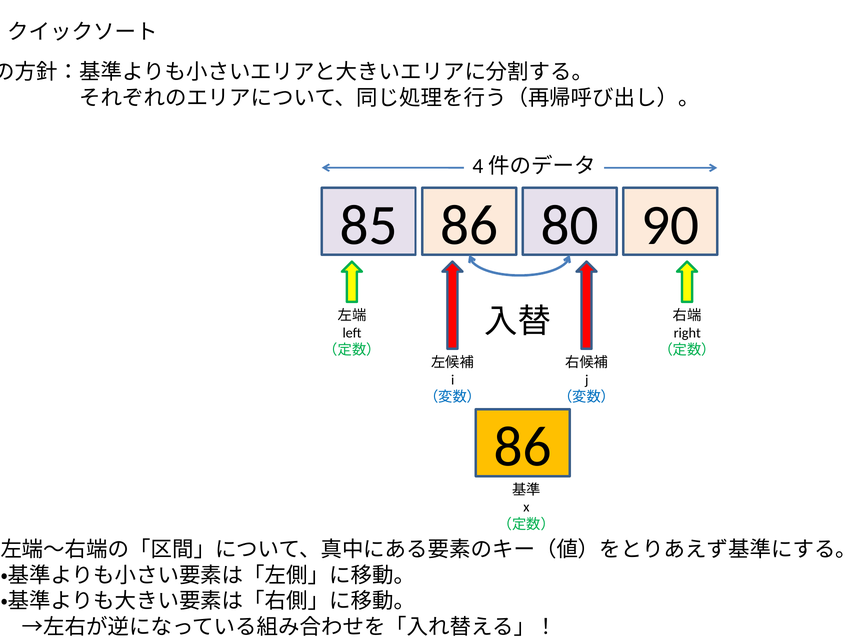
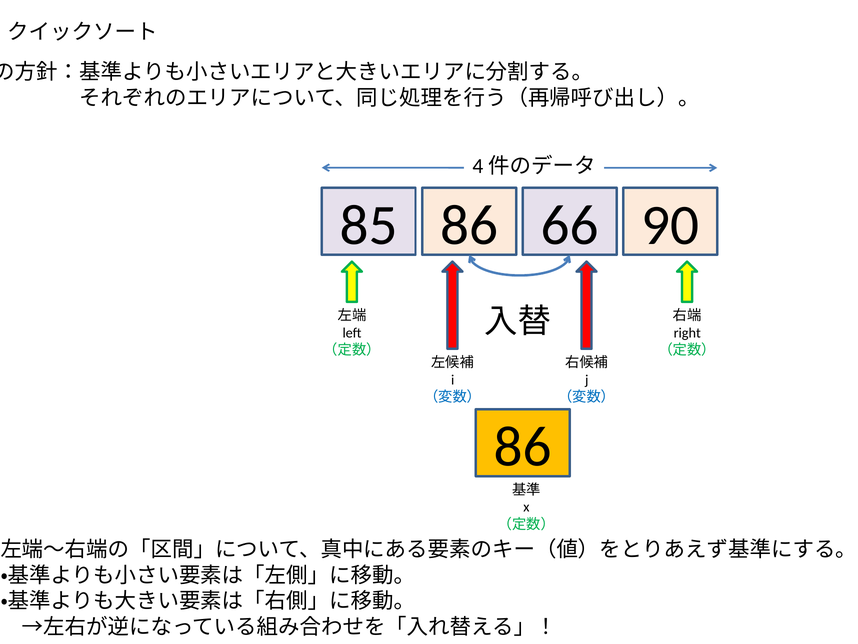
80: 80 -> 66 (570, 225)
